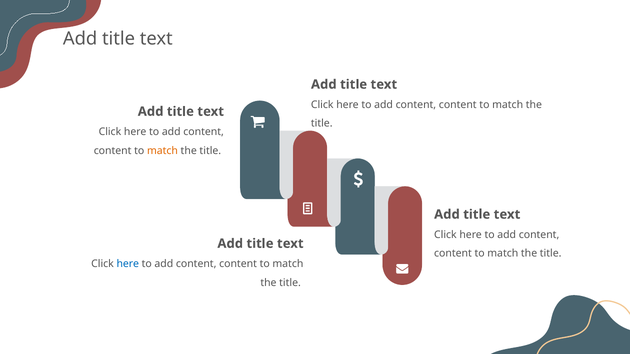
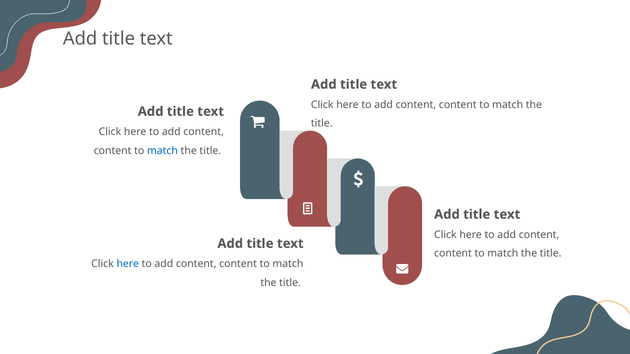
match colour: orange -> blue (162, 151)
